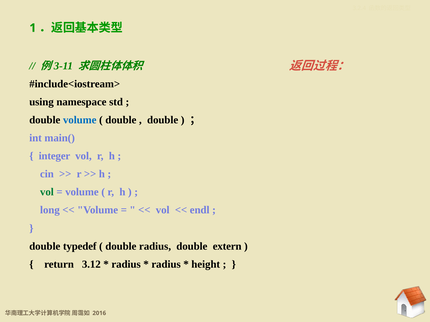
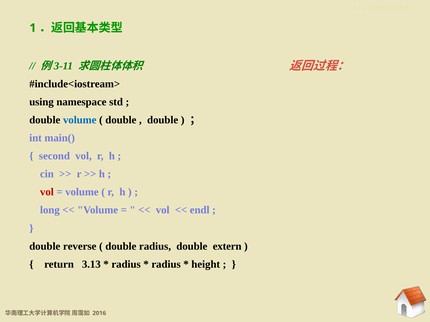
integer: integer -> second (54, 156)
vol colour: green -> red (47, 192)
typedef: typedef -> reverse (80, 247)
3.12: 3.12 -> 3.13 (91, 265)
